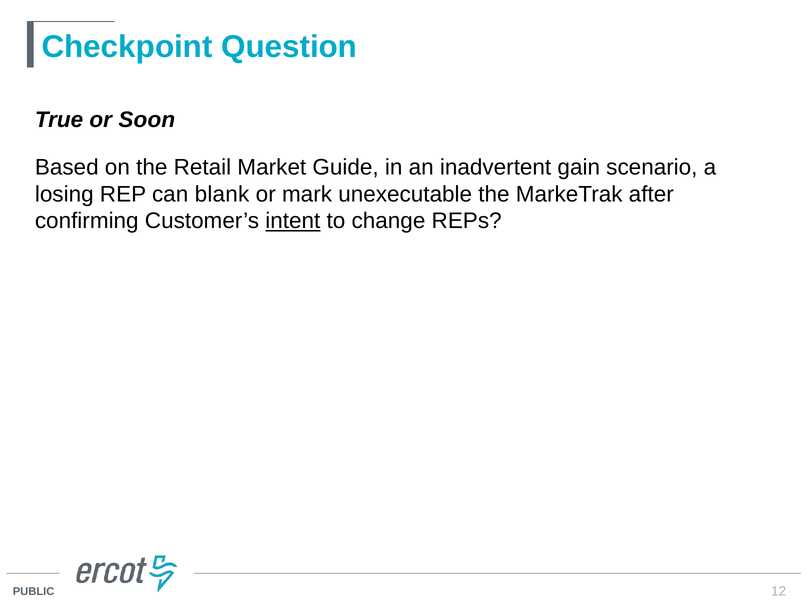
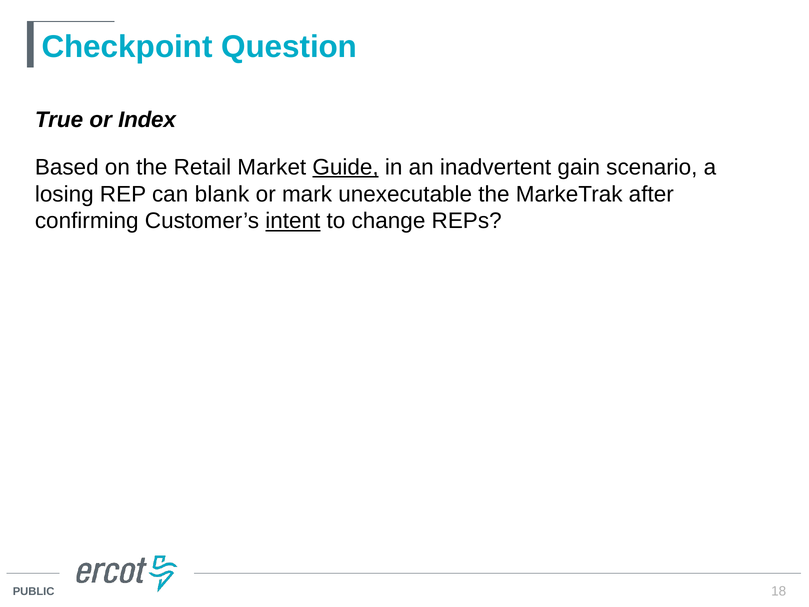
Soon: Soon -> Index (147, 120)
Guide underline: none -> present (346, 167)
12: 12 -> 18 (779, 591)
